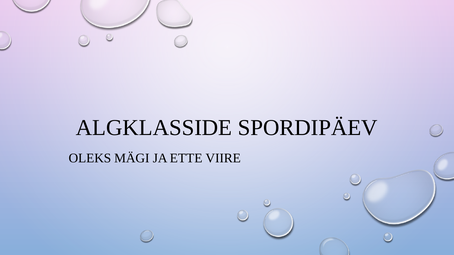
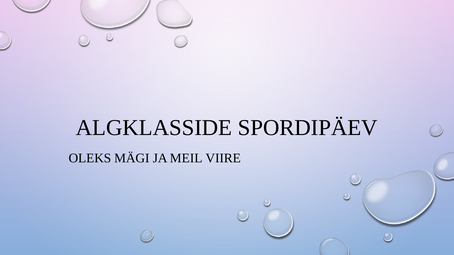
ETTE: ETTE -> MEIL (186, 158)
